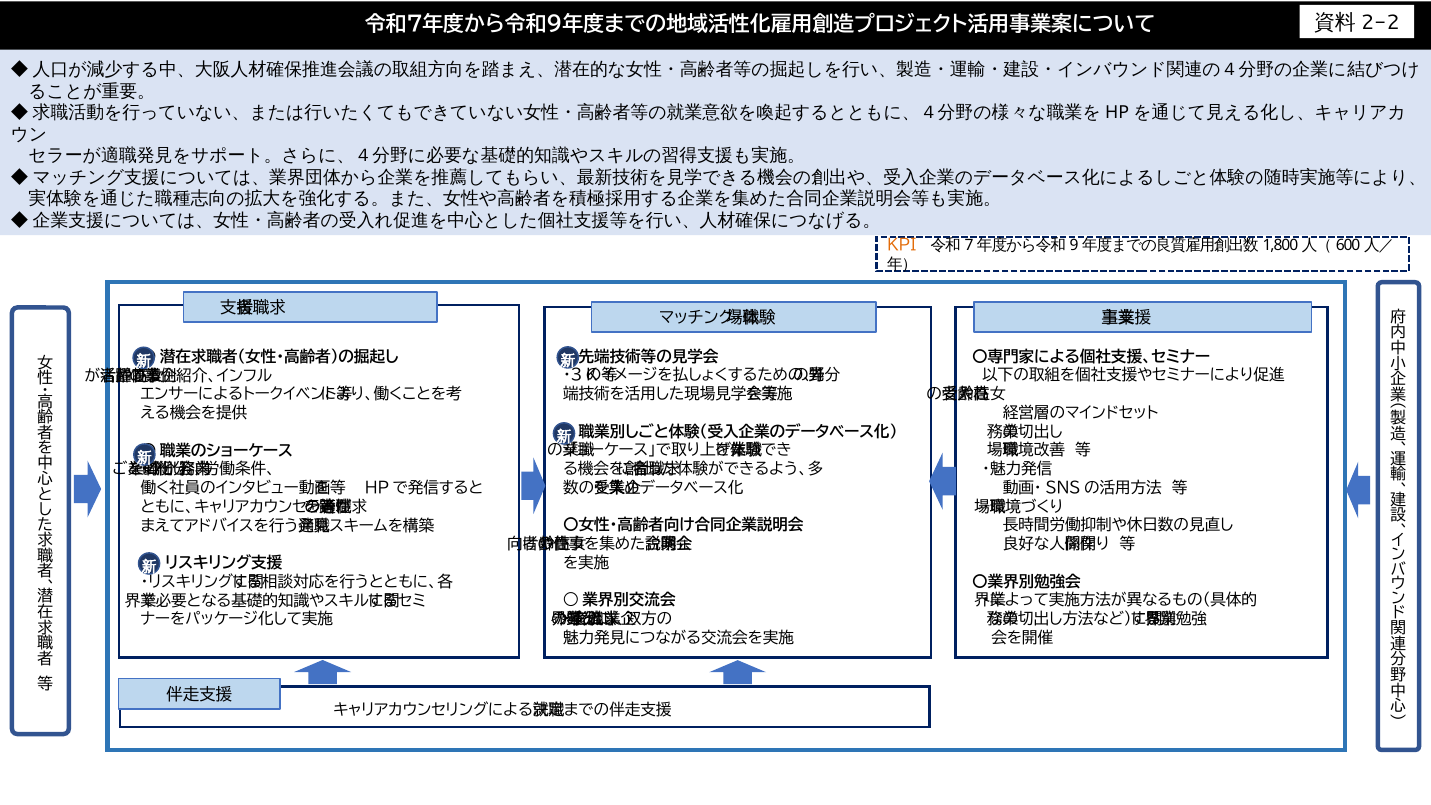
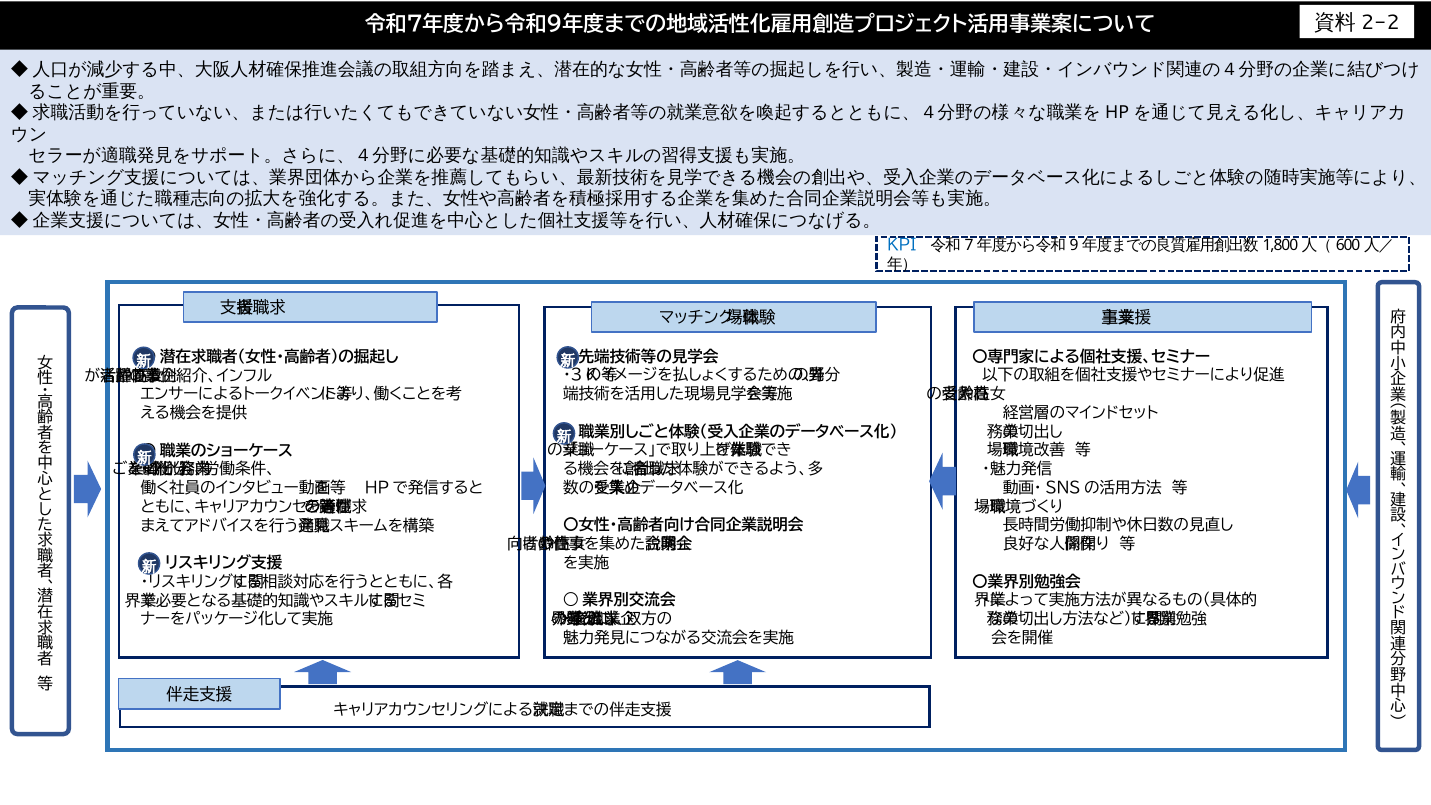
KPI colour: orange -> blue (902, 246)
